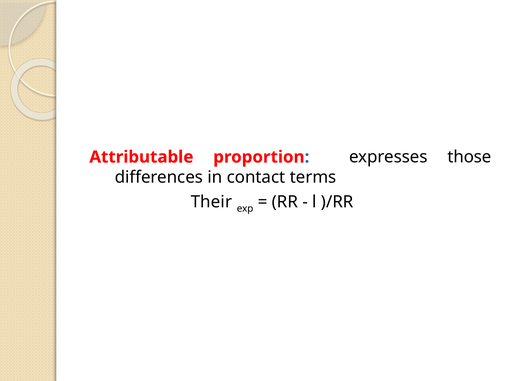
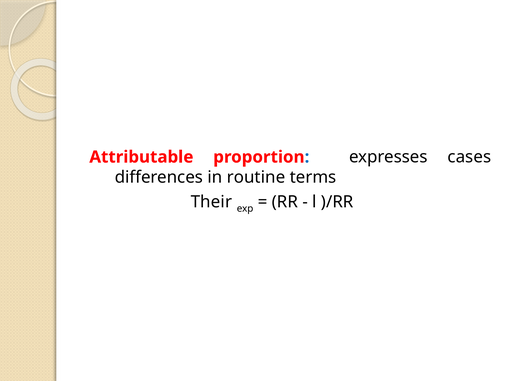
those: those -> cases (469, 157)
contact: contact -> routine (256, 177)
